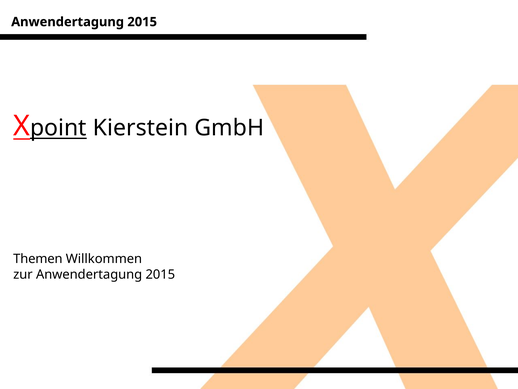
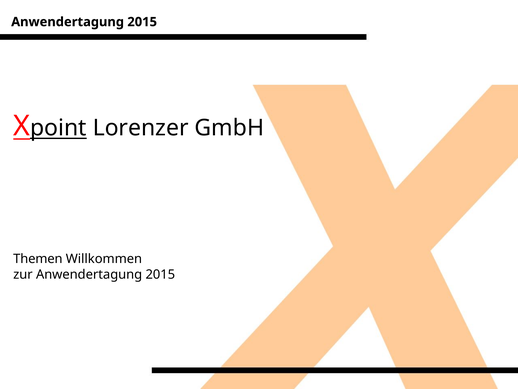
Kierstein: Kierstein -> Lorenzer (141, 128)
